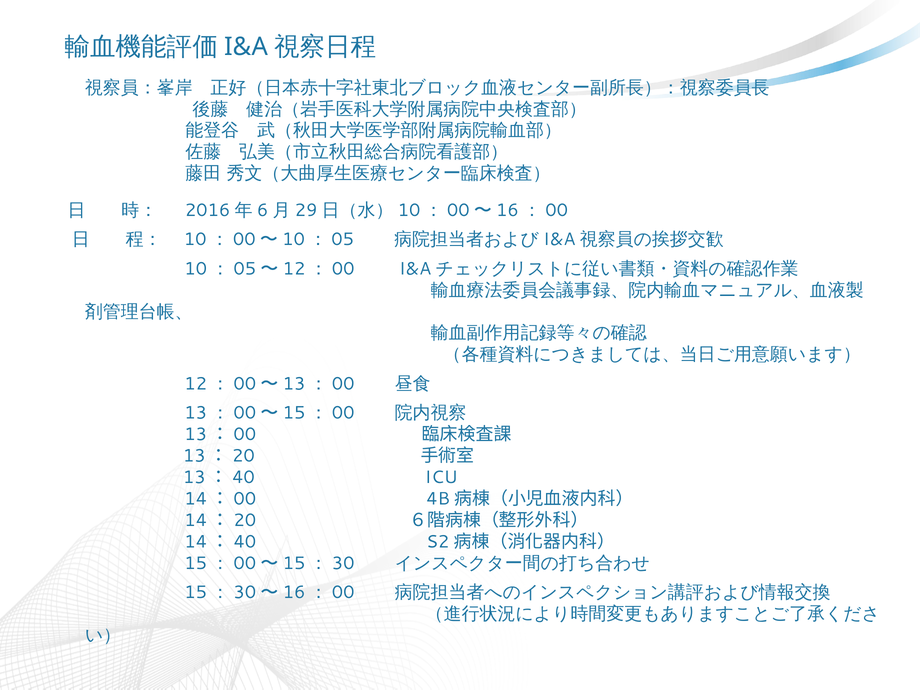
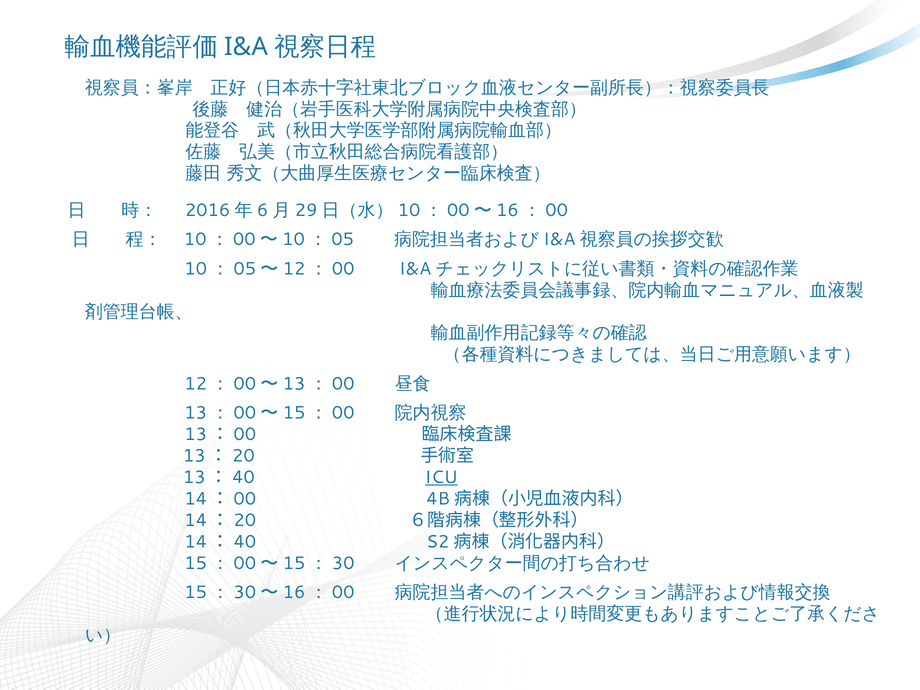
ICU underline: none -> present (441, 477)
